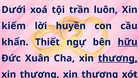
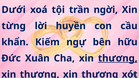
luôn: luôn -> ngời (106, 10)
kiếm: kiếm -> từng (14, 26)
Thiết: Thiết -> Kiếm (47, 42)
hữu underline: present -> none (128, 42)
